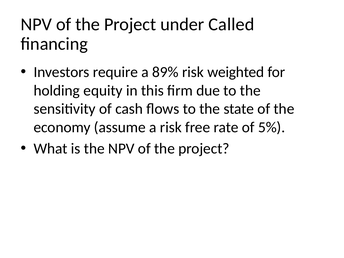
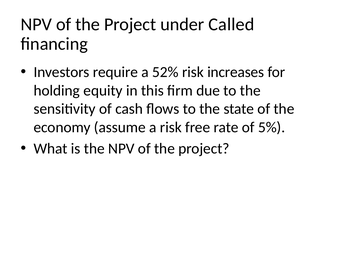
89%: 89% -> 52% (165, 72)
weighted: weighted -> increases (236, 72)
